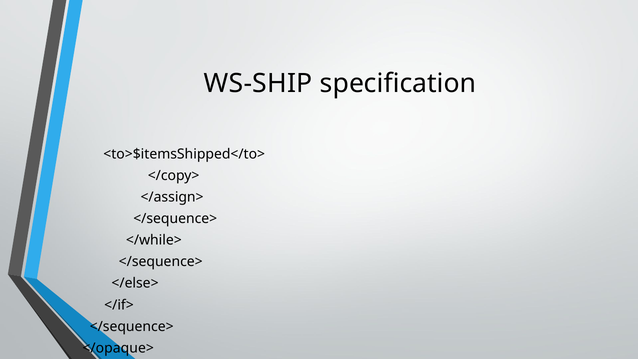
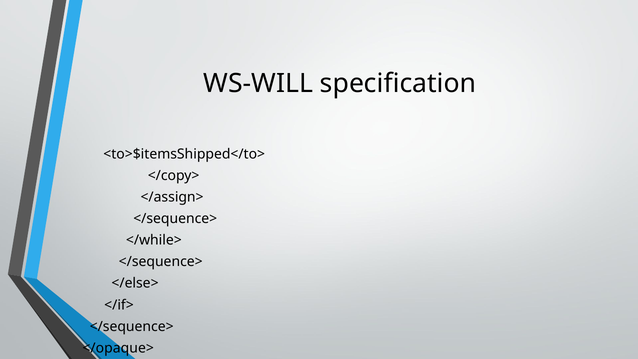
WS-SHIP: WS-SHIP -> WS-WILL (258, 84)
